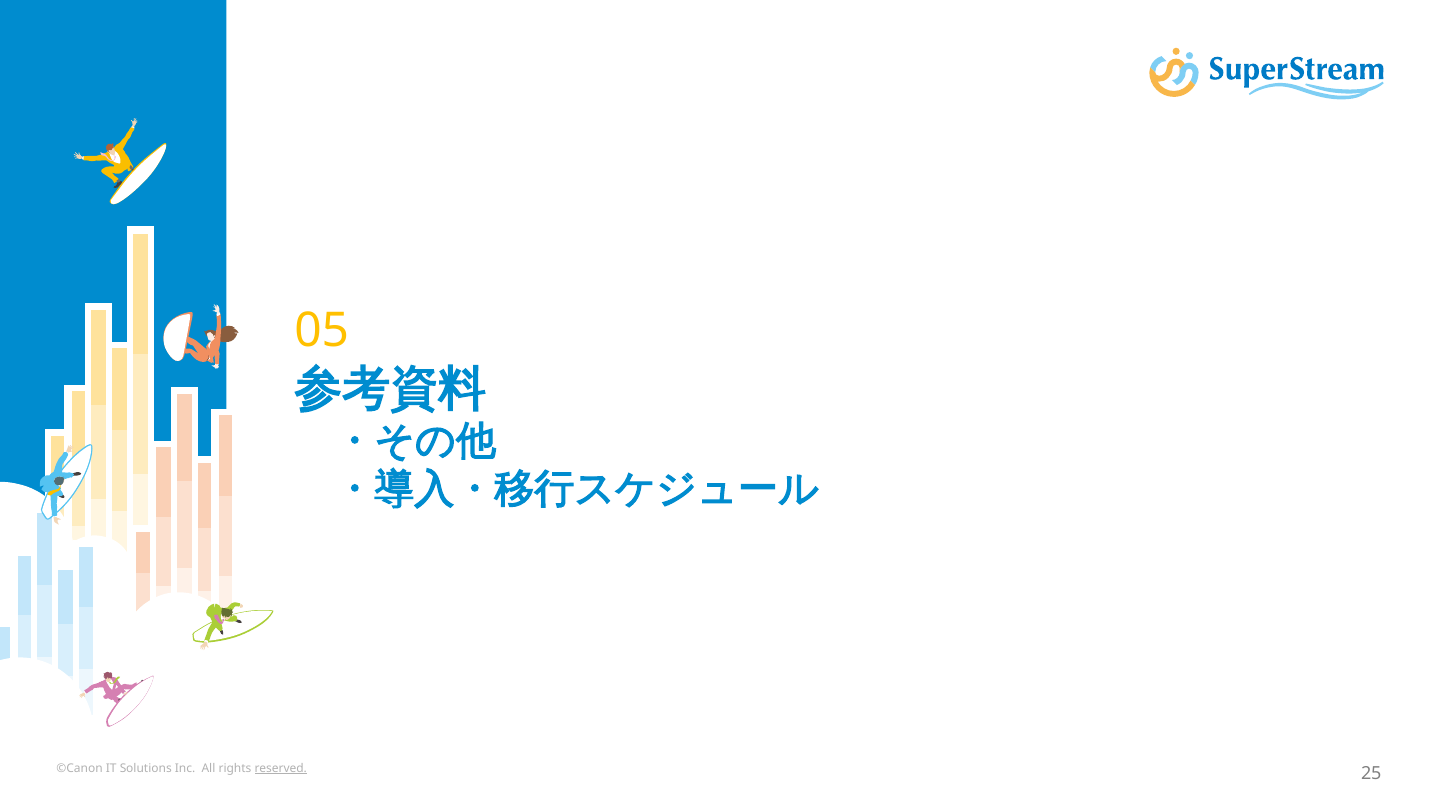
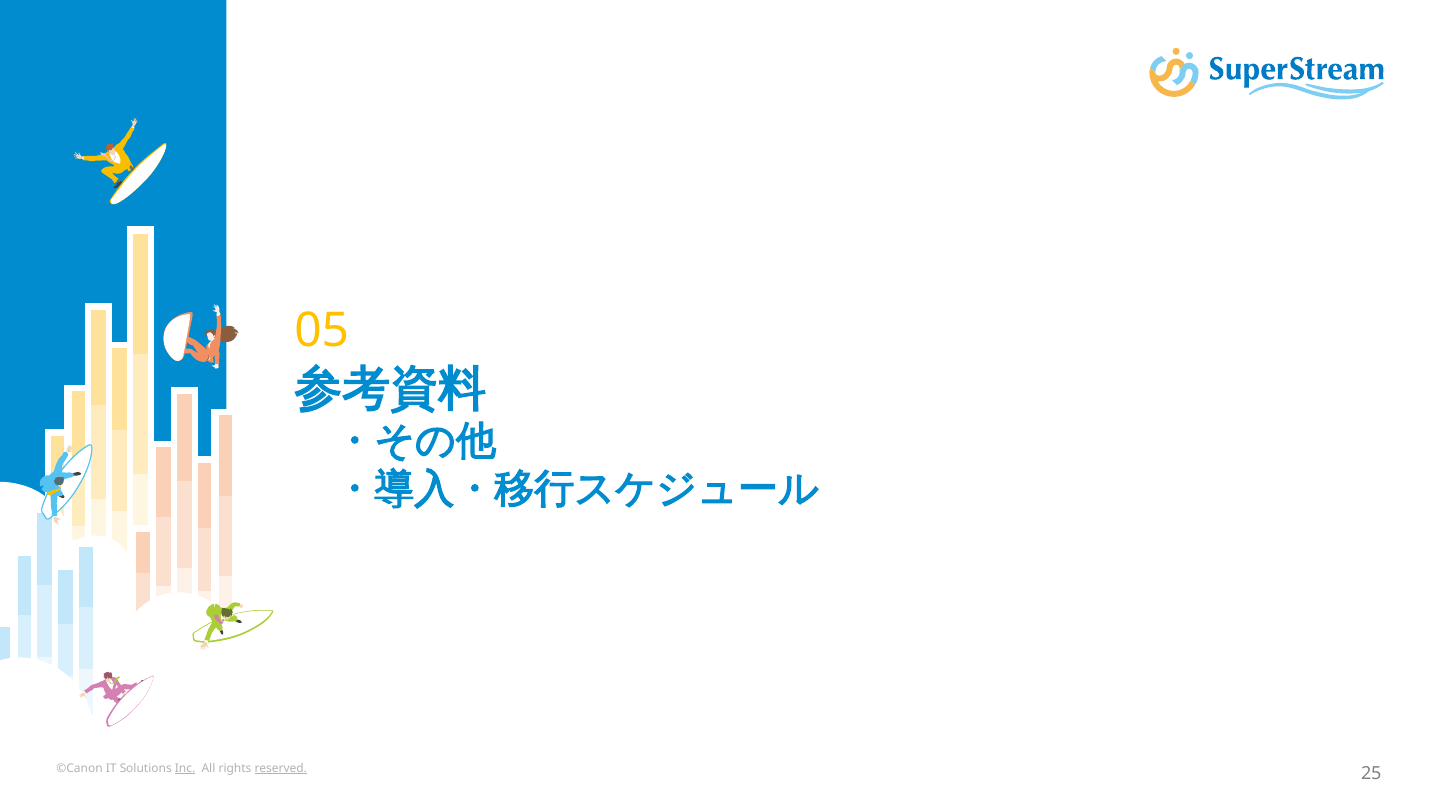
Inc underline: none -> present (185, 768)
